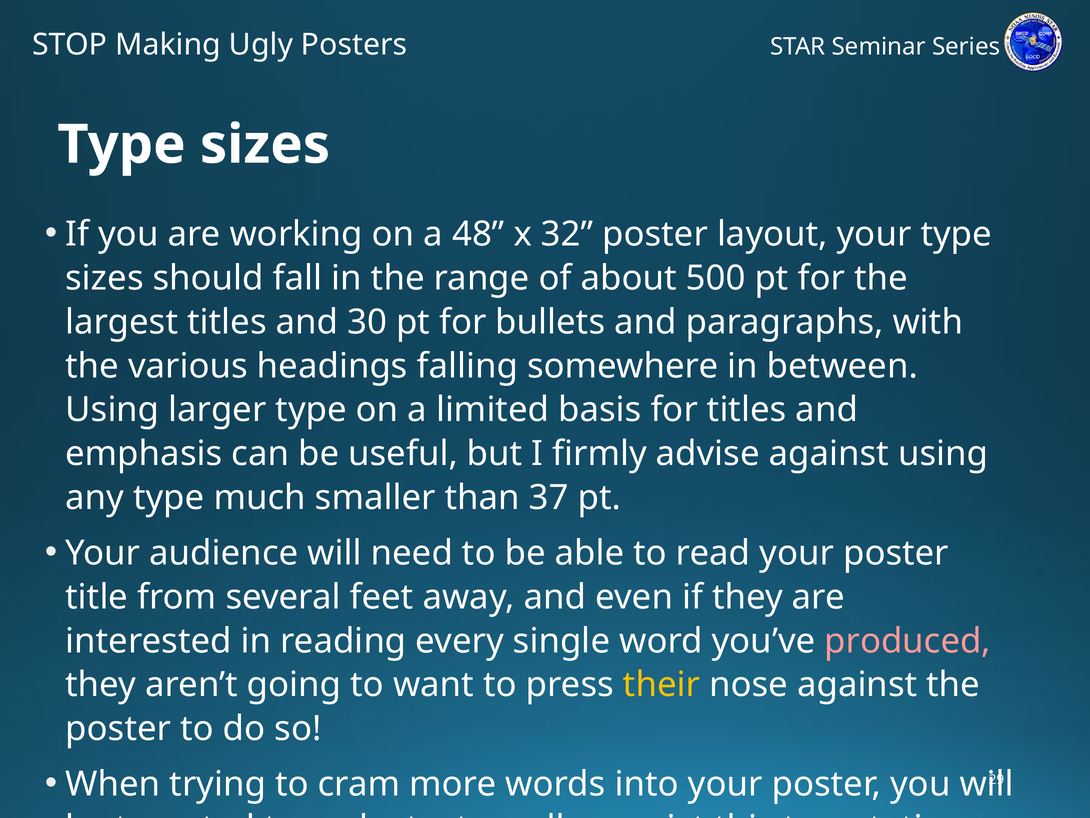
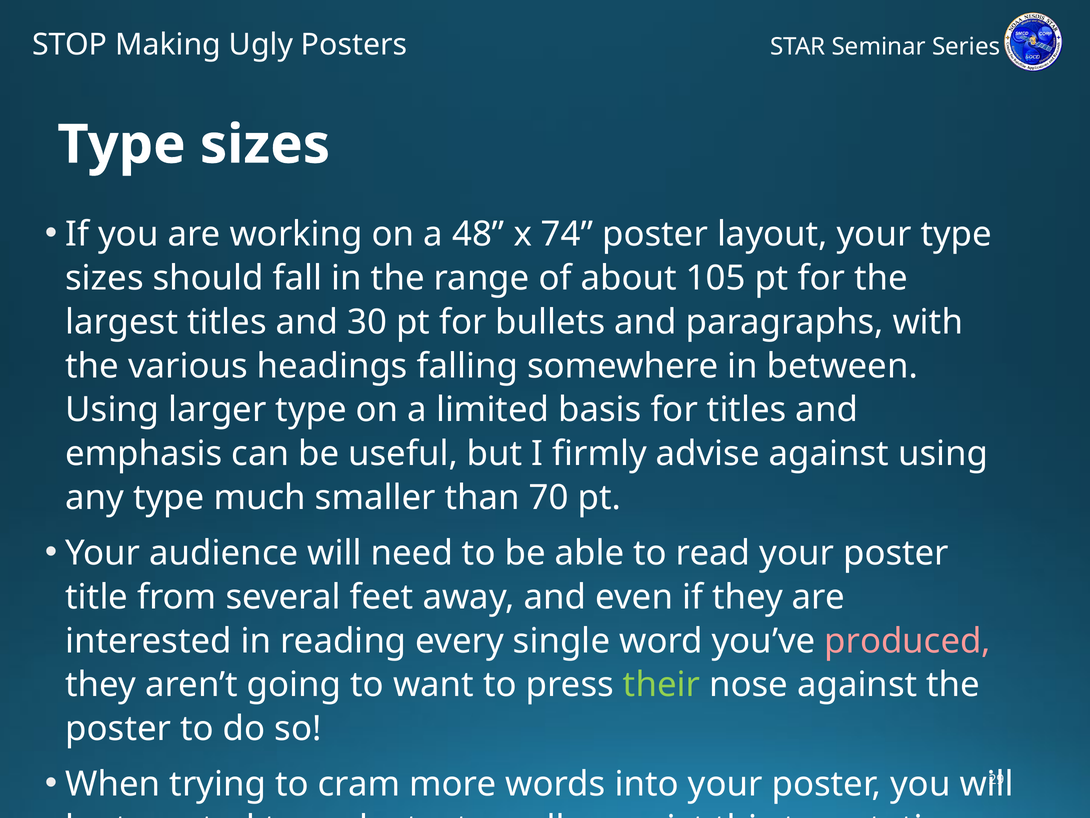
32: 32 -> 74 (567, 234)
500: 500 -> 105 (716, 278)
37: 37 -> 70 (549, 498)
their colour: yellow -> light green (661, 685)
